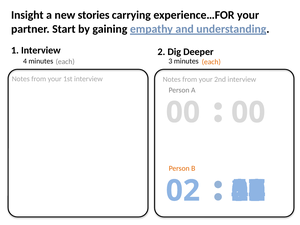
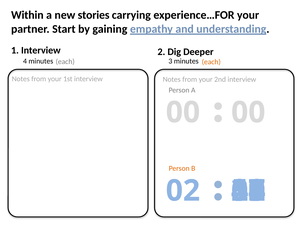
Insight: Insight -> Within (27, 15)
